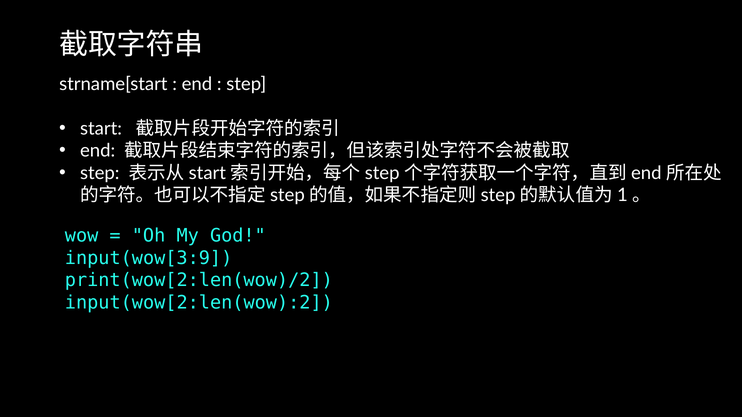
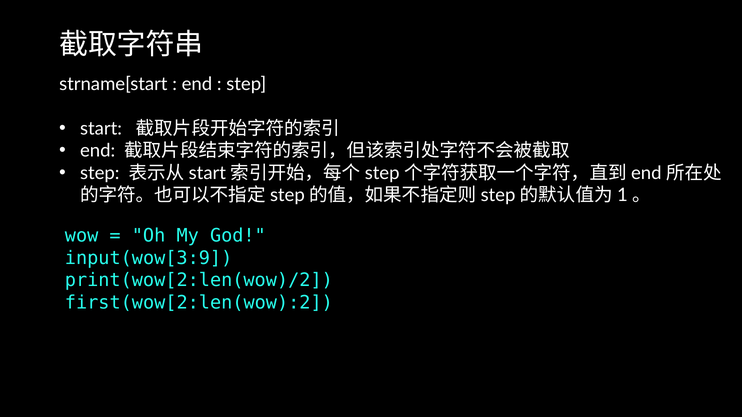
input(wow[2:len(wow):2: input(wow[2:len(wow):2 -> first(wow[2:len(wow):2 (199, 303)
